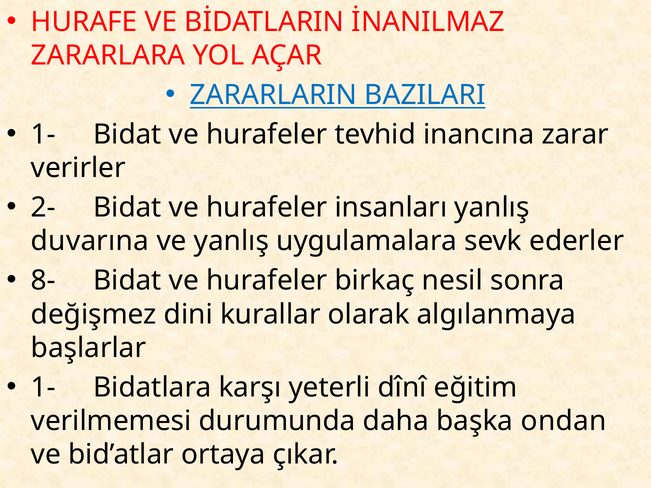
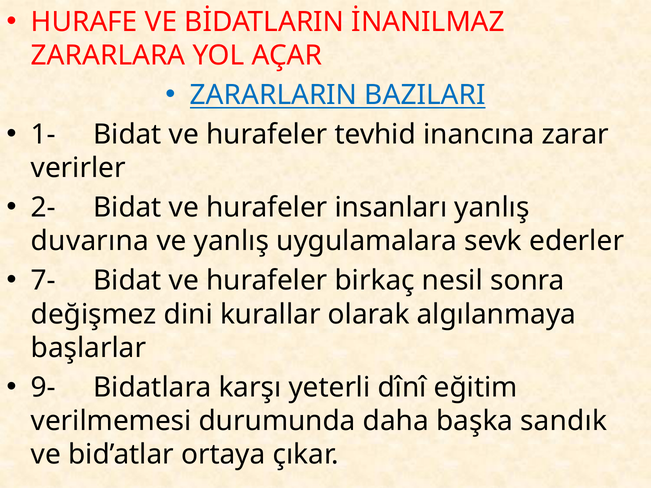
8-: 8- -> 7- (43, 281)
1-: 1- -> 9- (43, 388)
ondan: ondan -> sandık (564, 421)
